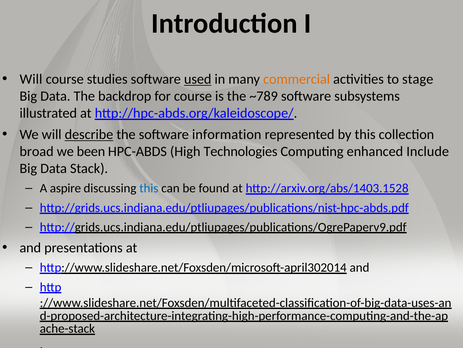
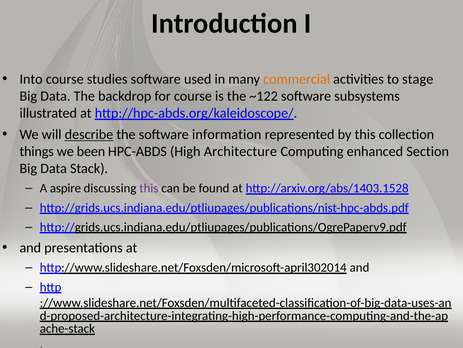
Will: Will -> Into (31, 79)
used underline: present -> none (198, 79)
~789: ~789 -> ~122 (264, 96)
broad: broad -> things (37, 151)
Technologies: Technologies -> Architecture (240, 151)
Include: Include -> Section (428, 151)
this colour: blue -> purple (149, 188)
